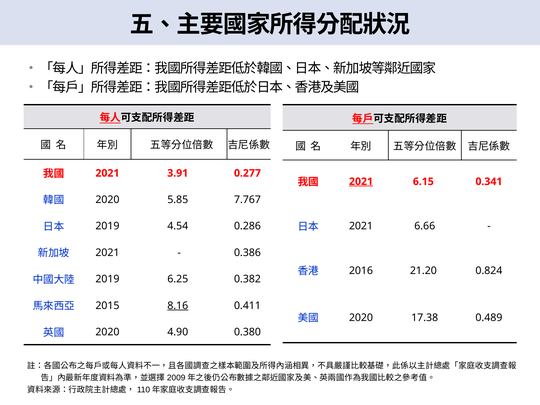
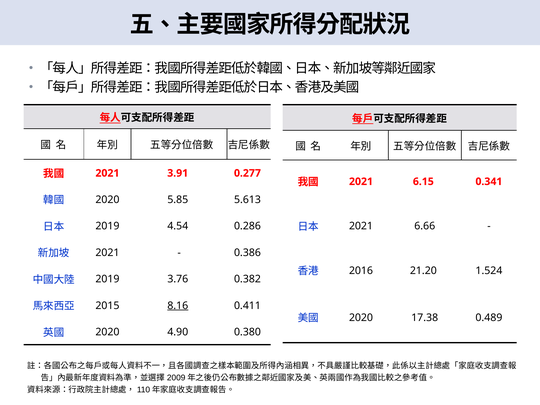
2021 underline: present -> none (361, 182)
7.767: 7.767 -> 5.613 (247, 200)
0.824: 0.824 -> 1.524 (489, 271)
6.25: 6.25 -> 3.76 (178, 279)
